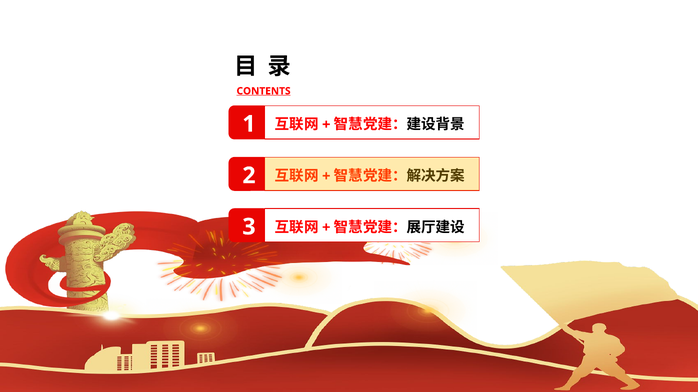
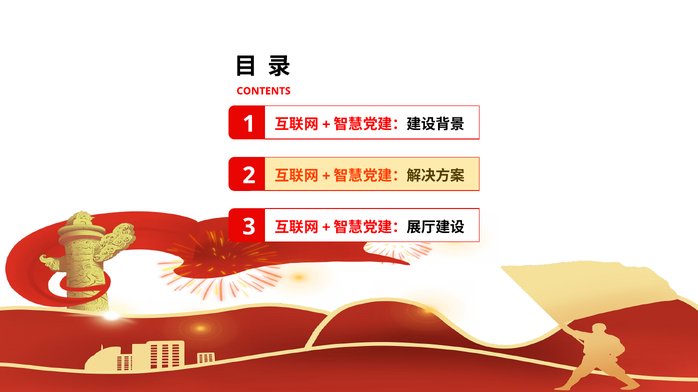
CONTENTS underline: present -> none (264, 91)
